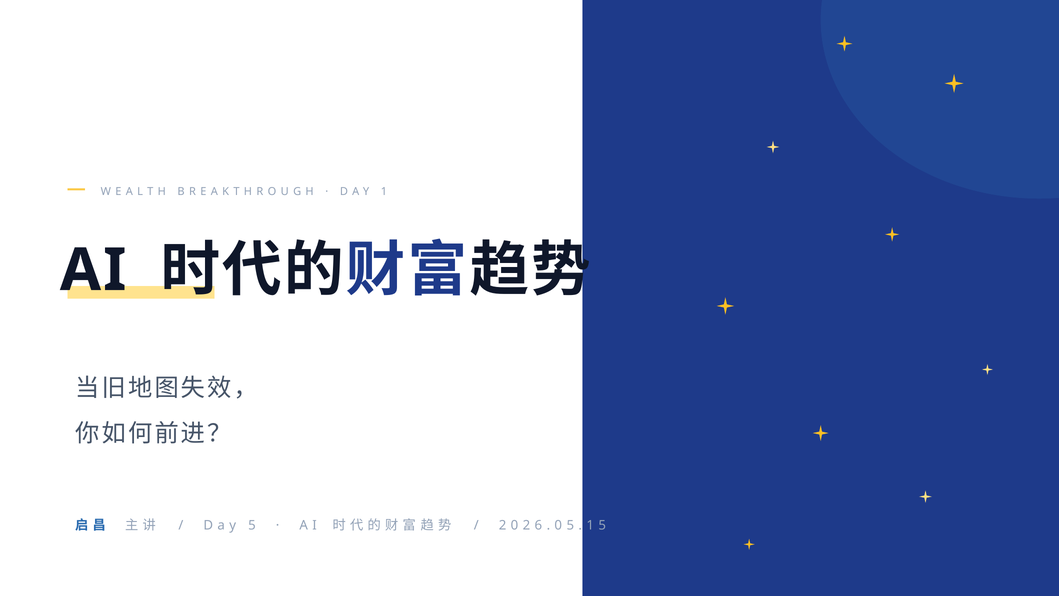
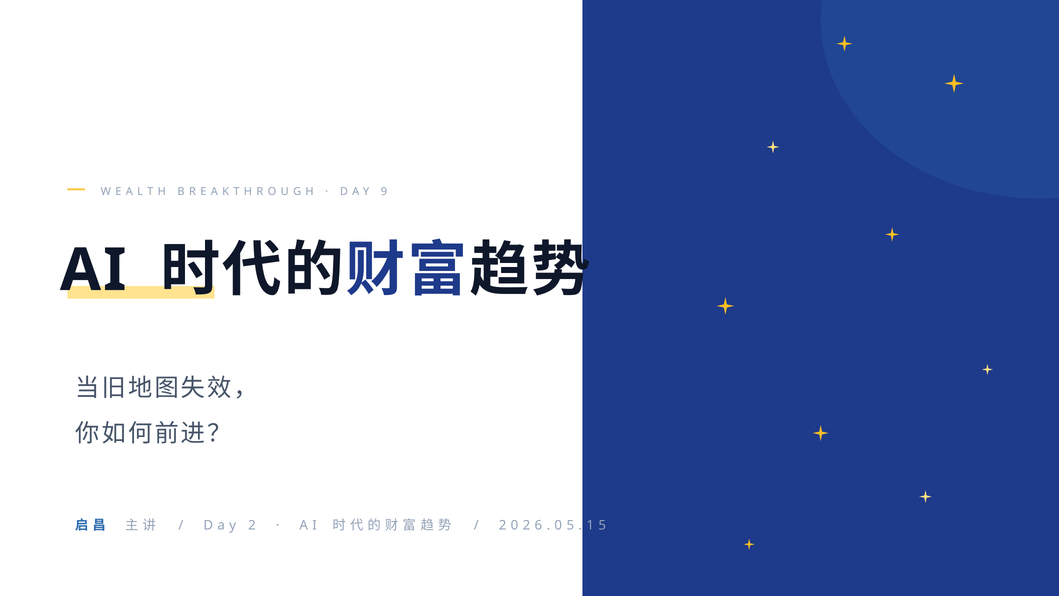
1: 1 -> 9 (384, 191)
5: 5 -> 2 (252, 525)
